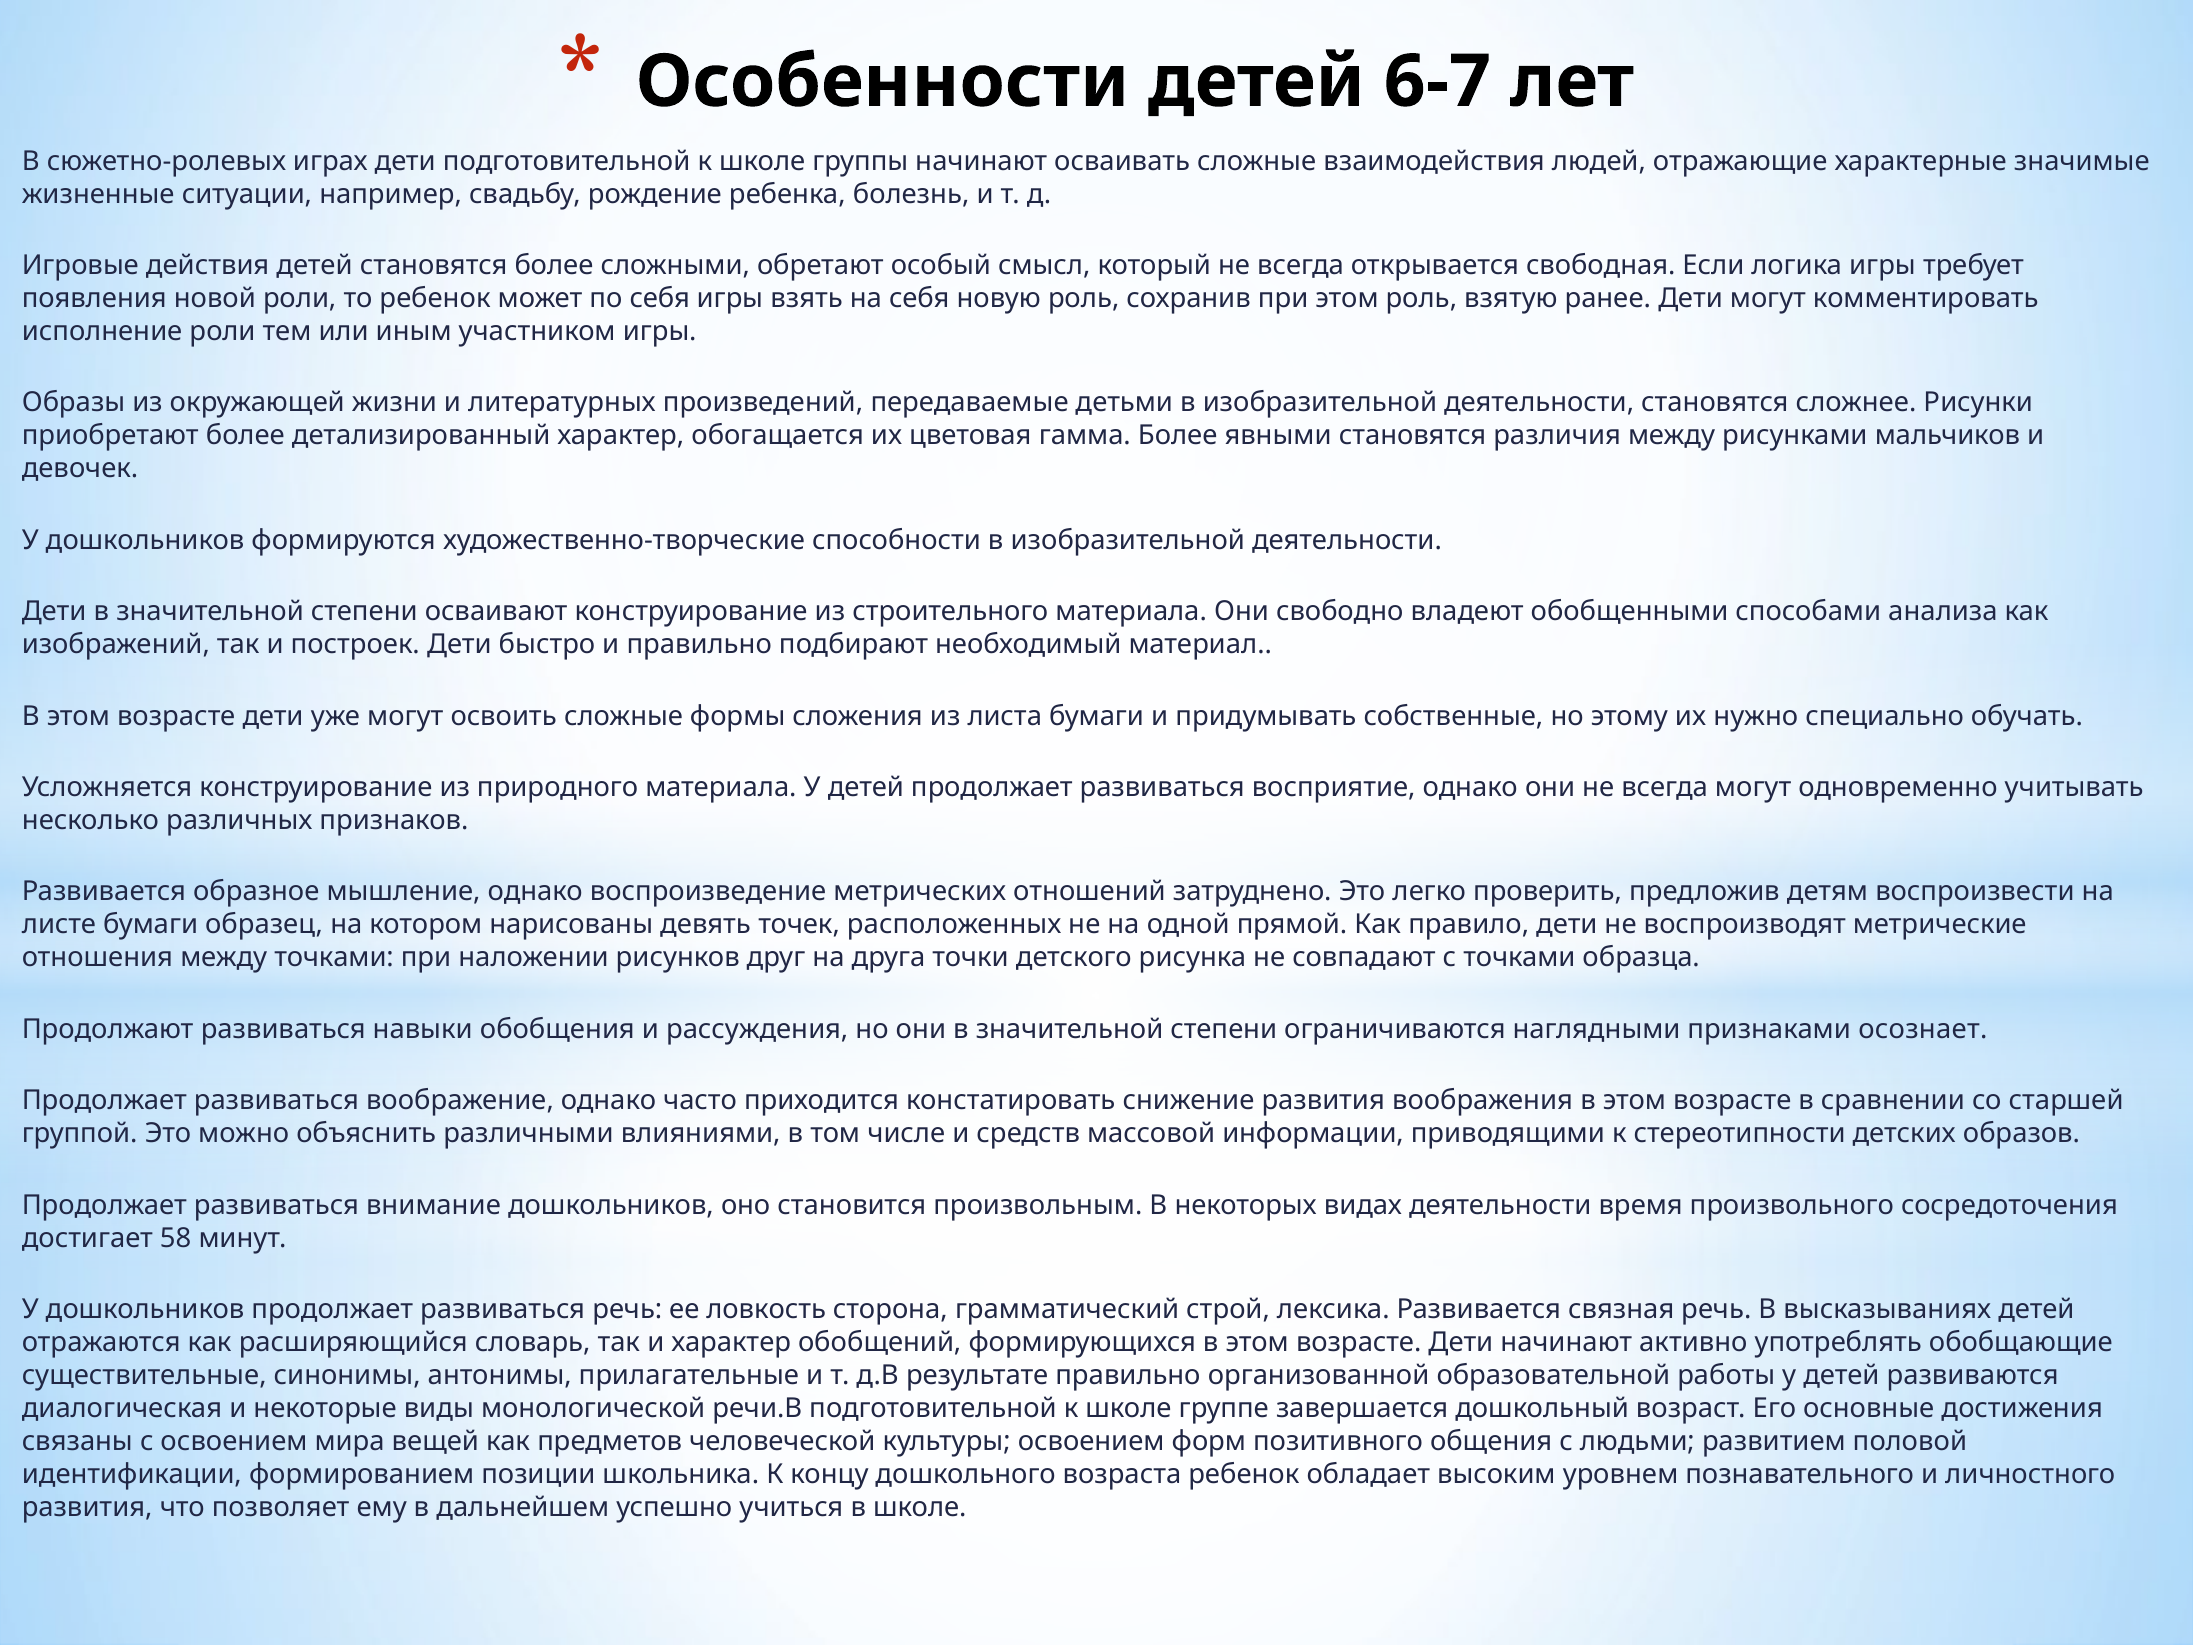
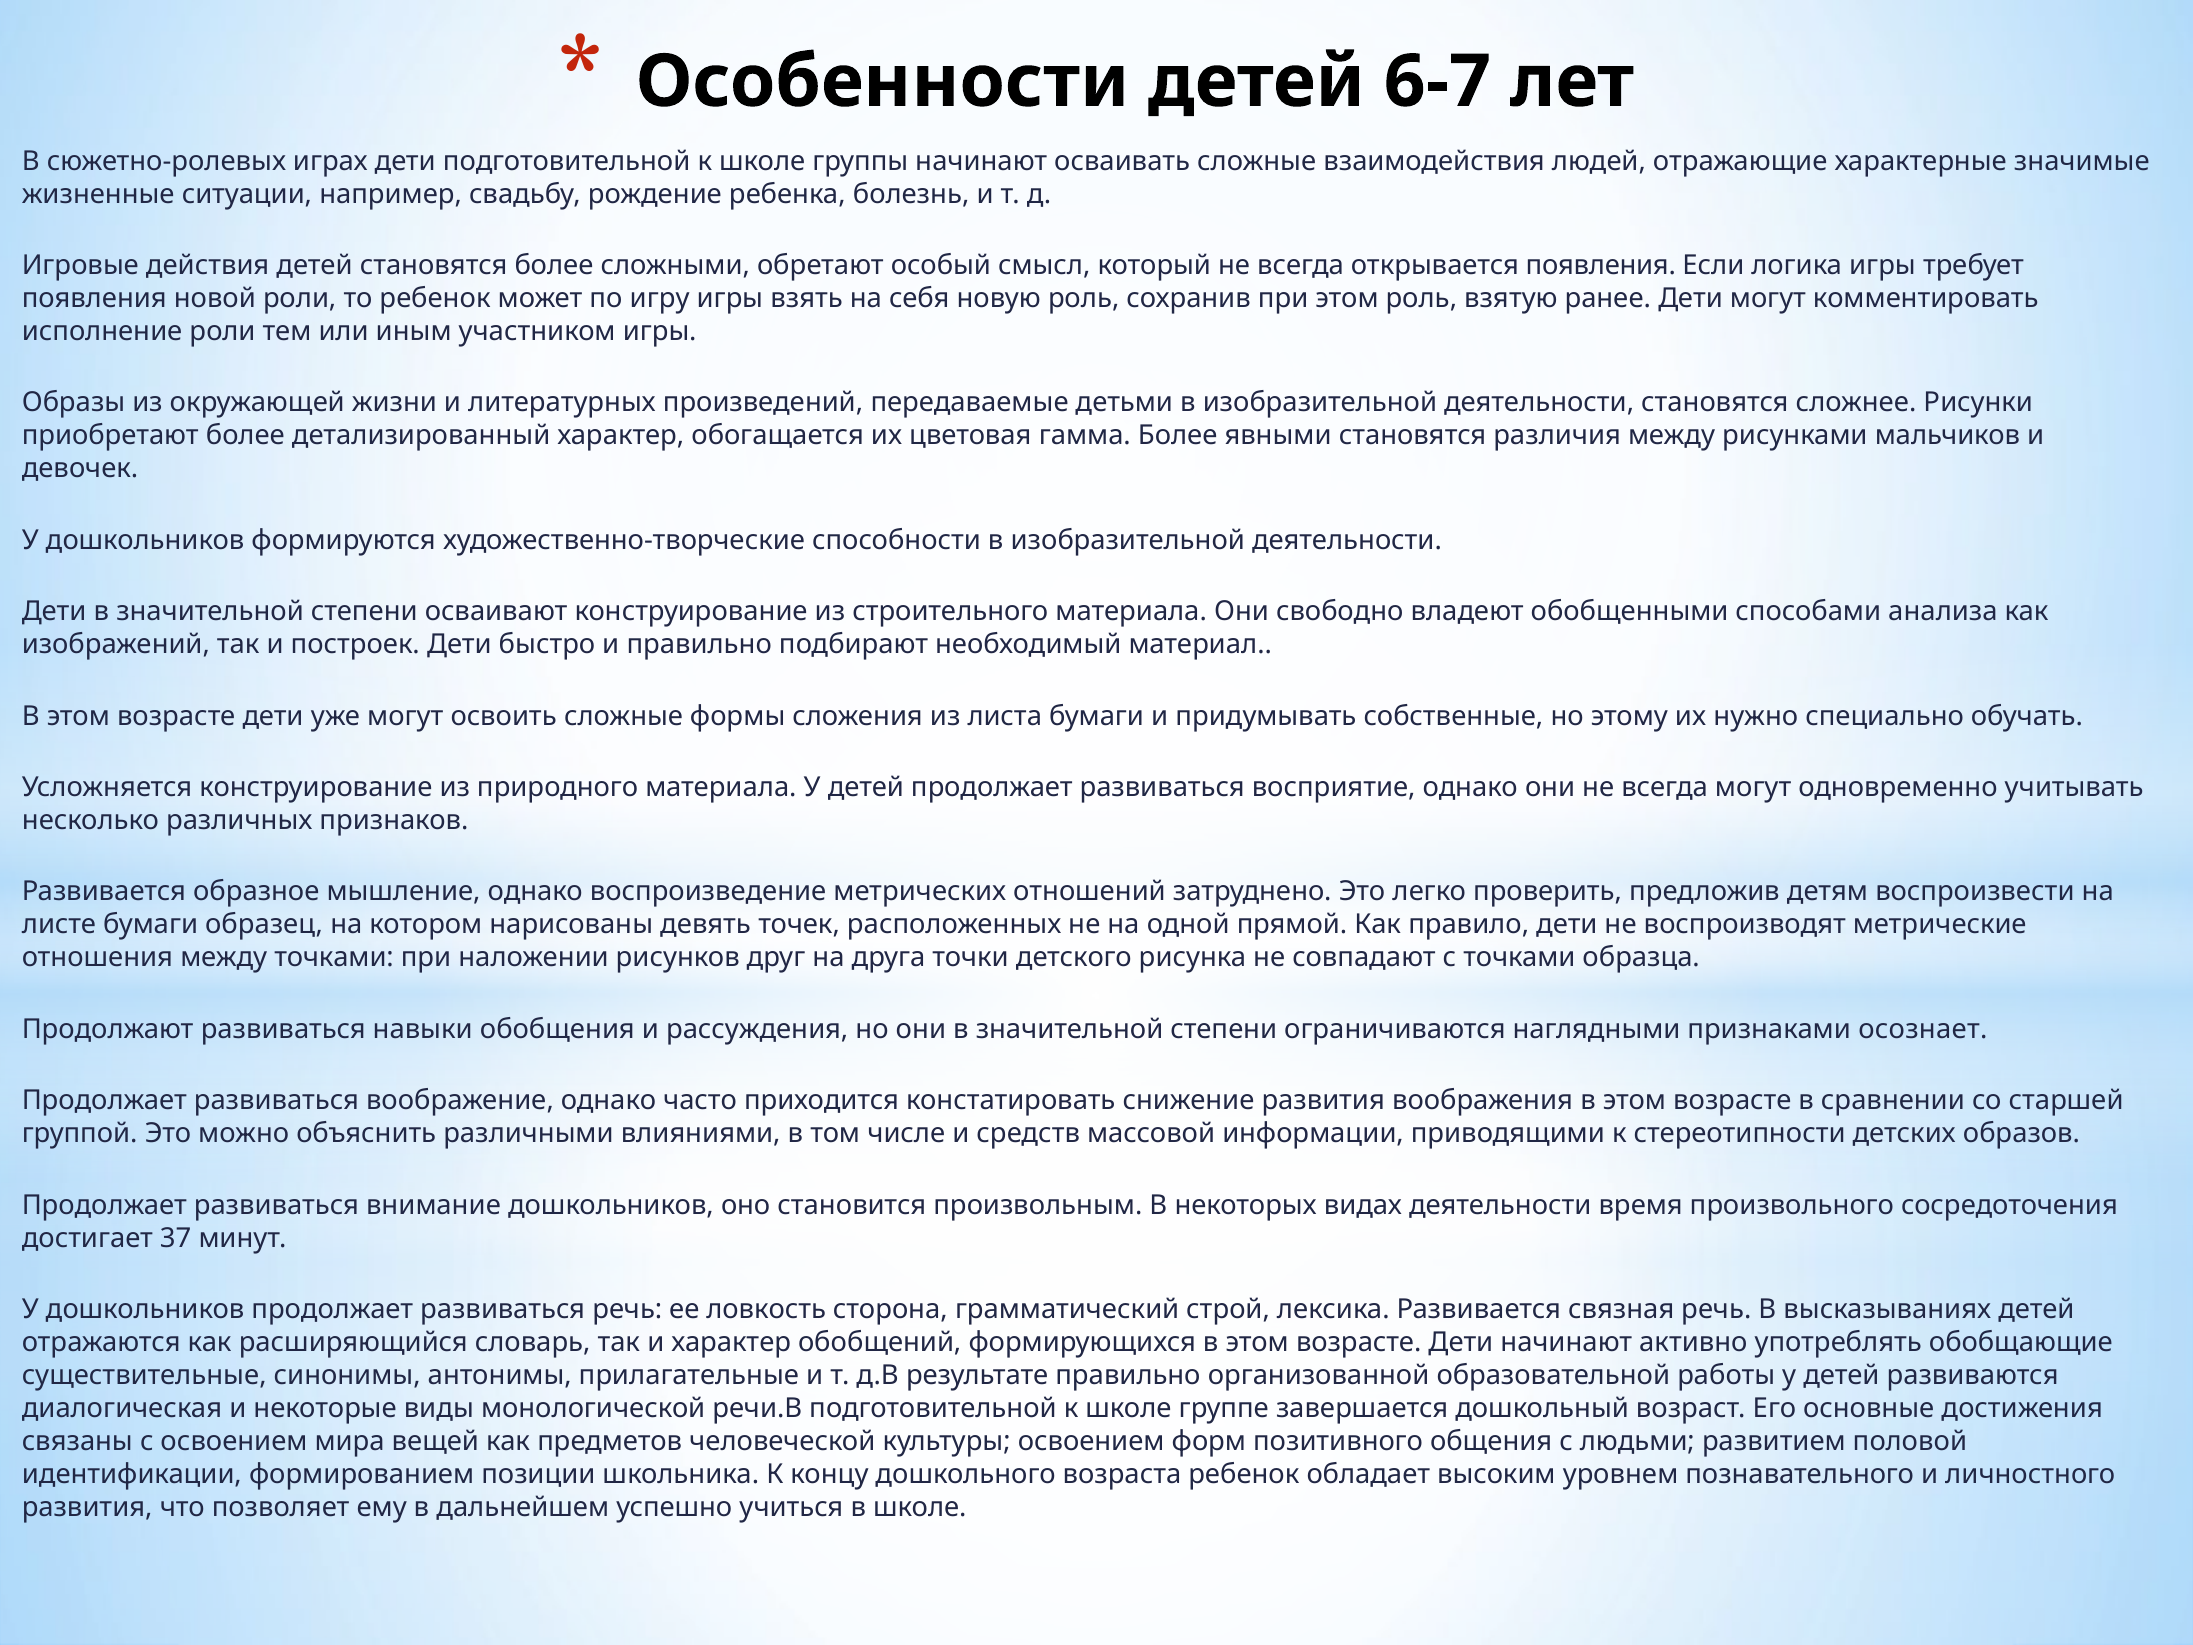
открывается свободная: свободная -> появления (1601, 265)
по себя: себя -> игру (660, 298)
58: 58 -> 37 (176, 1238)
